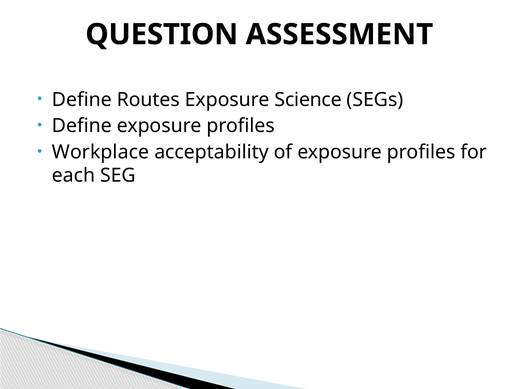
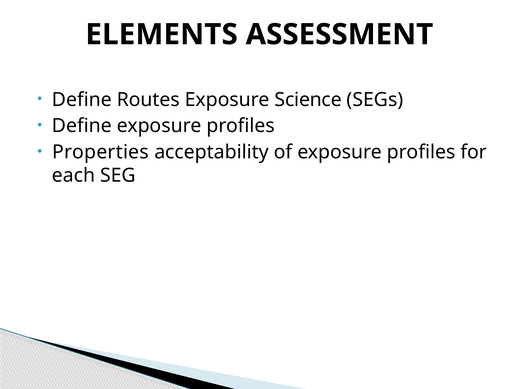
QUESTION: QUESTION -> ELEMENTS (162, 34)
Workplace: Workplace -> Properties (100, 152)
